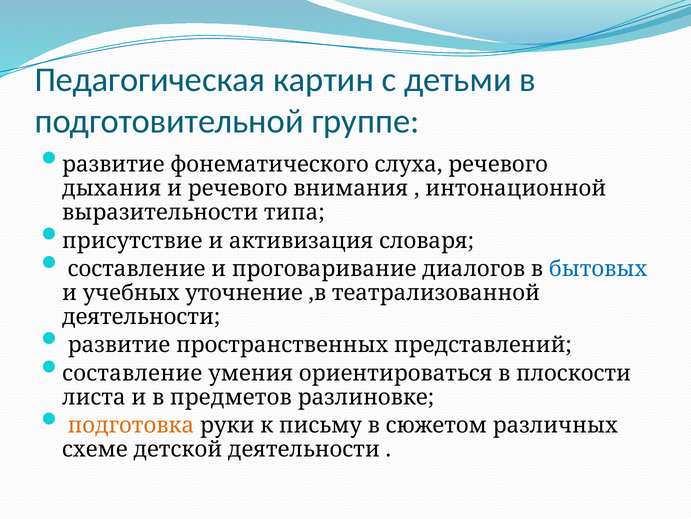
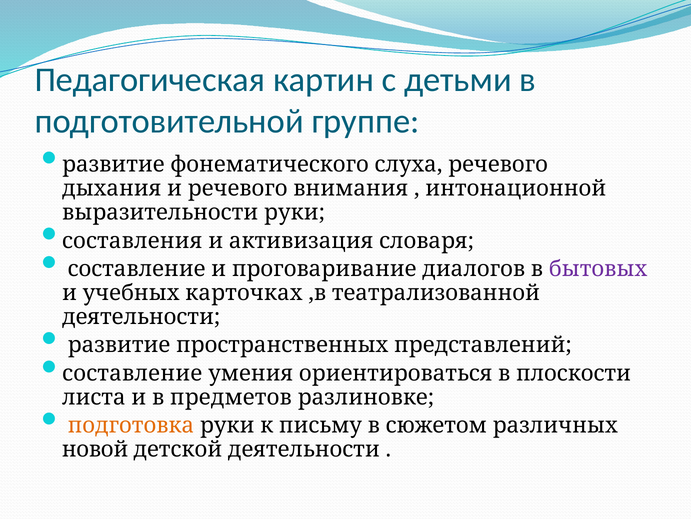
выразительности типа: типа -> руки (294, 212)
присутствие: присутствие -> составления (132, 240)
бытовых colour: blue -> purple (598, 269)
уточнение: уточнение -> карточках (244, 293)
схеме: схеме -> новой (95, 449)
